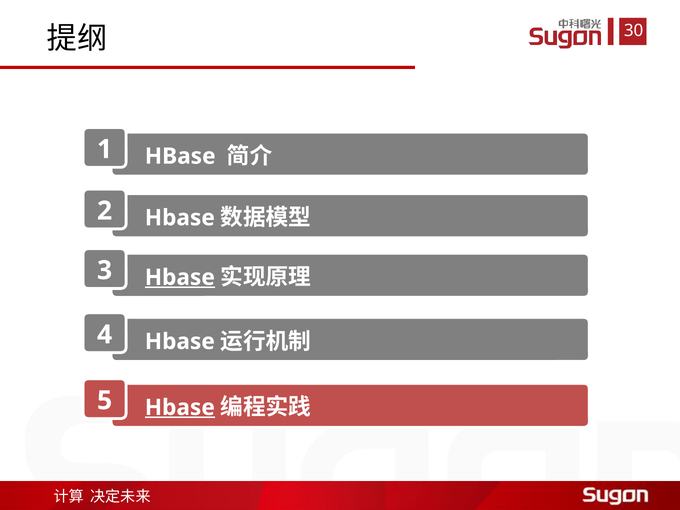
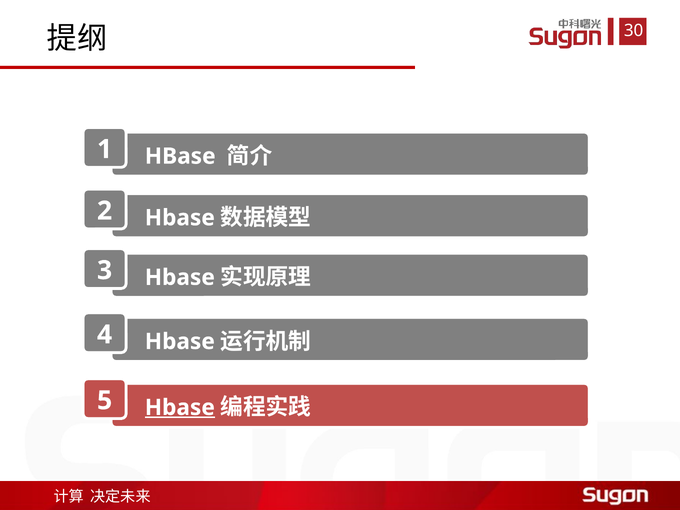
Hbase underline: present -> none (180, 277)
